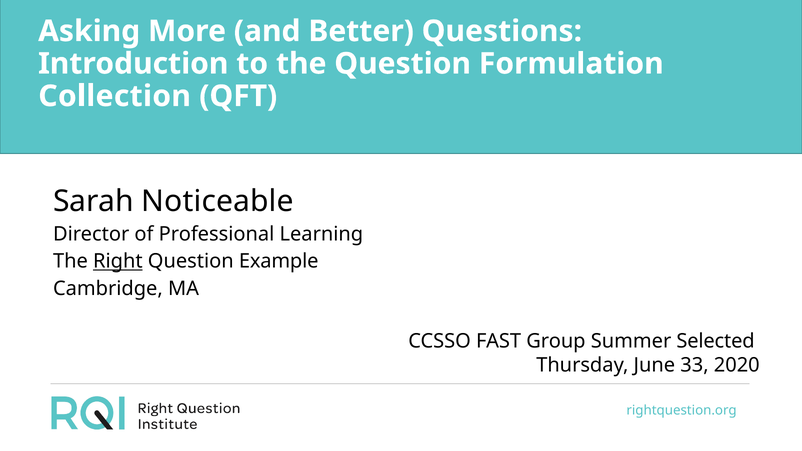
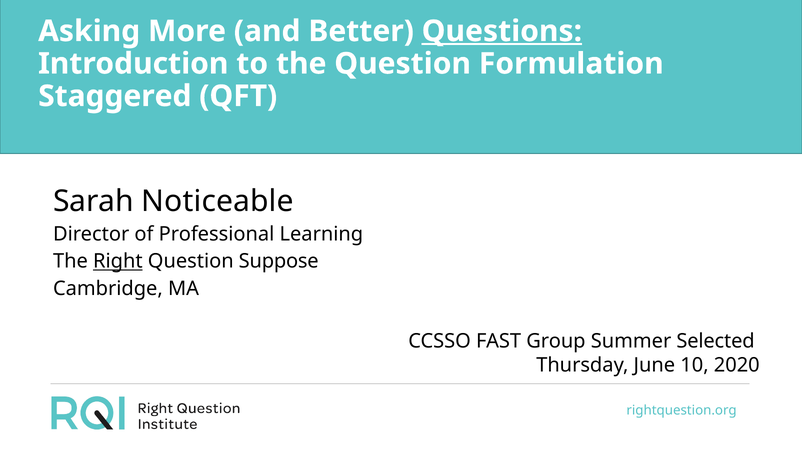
Questions underline: none -> present (502, 31)
Collection: Collection -> Staggered (115, 96)
Example: Example -> Suppose (279, 261)
33: 33 -> 10 (695, 365)
